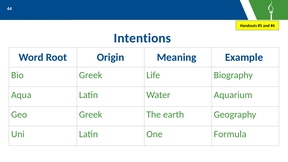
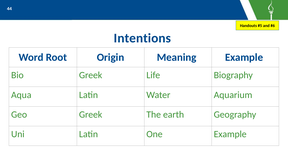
One Formula: Formula -> Example (230, 134)
